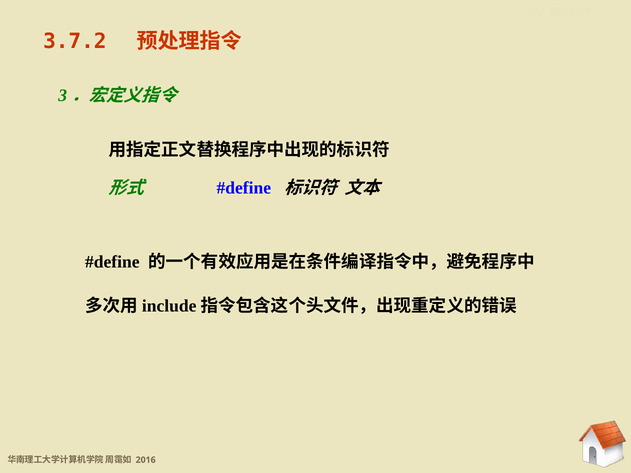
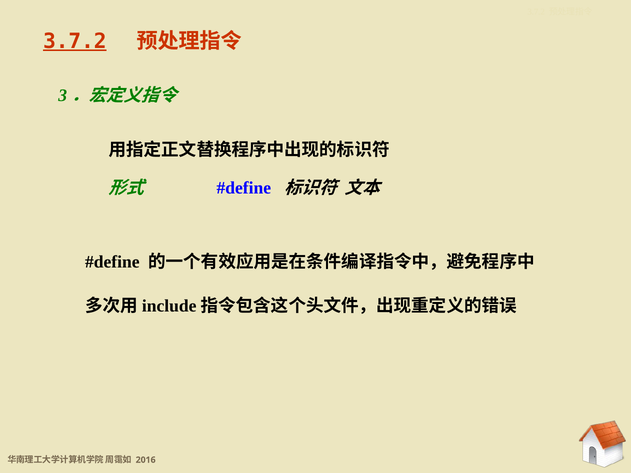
3.7.2 underline: none -> present (75, 41)
